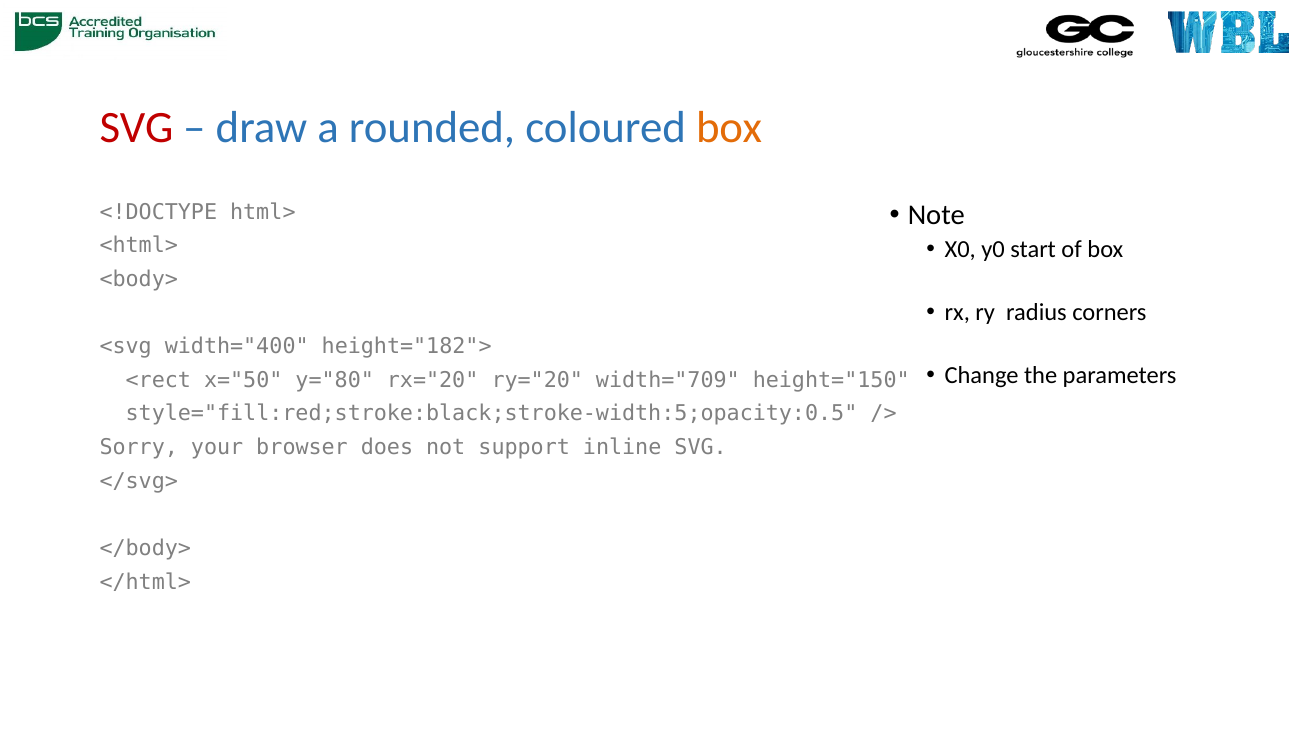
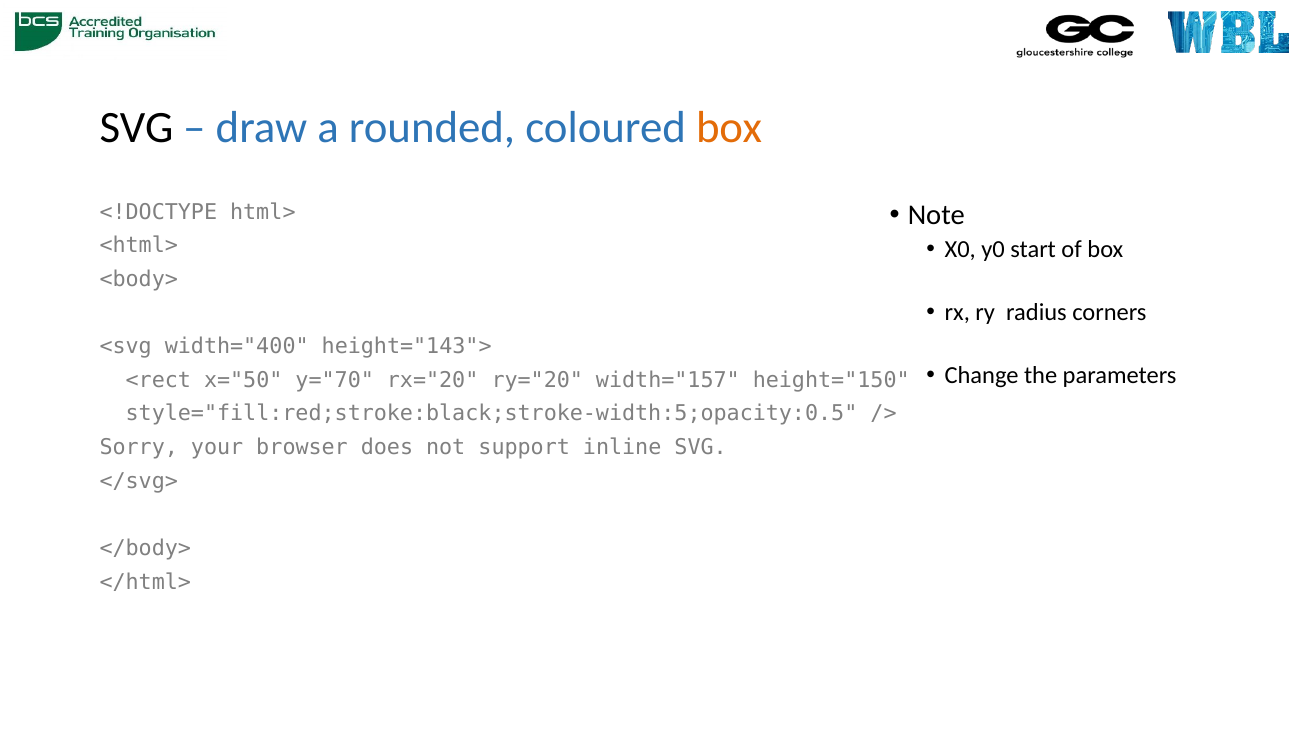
SVG colour: red -> black (136, 127)
height="182">: height="182"> -> height="143"> (407, 347)
y="80: y="80 -> y="70 (335, 380)
width="709: width="709 -> width="157 (668, 380)
